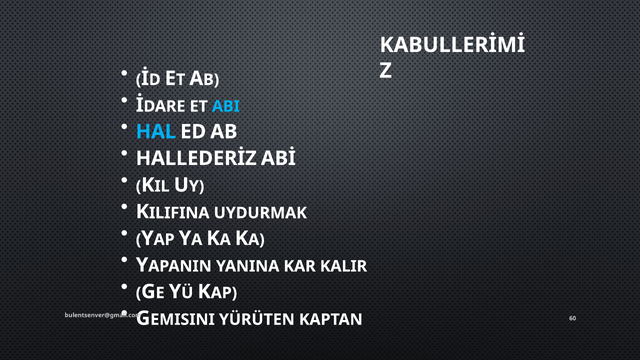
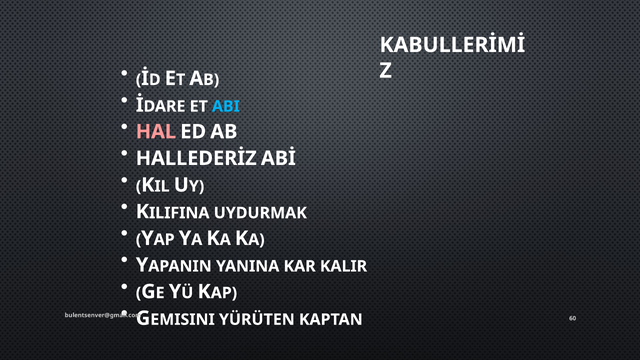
HAL colour: light blue -> pink (156, 132)
